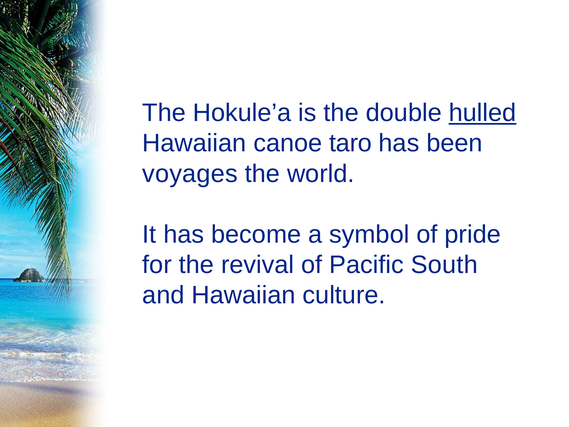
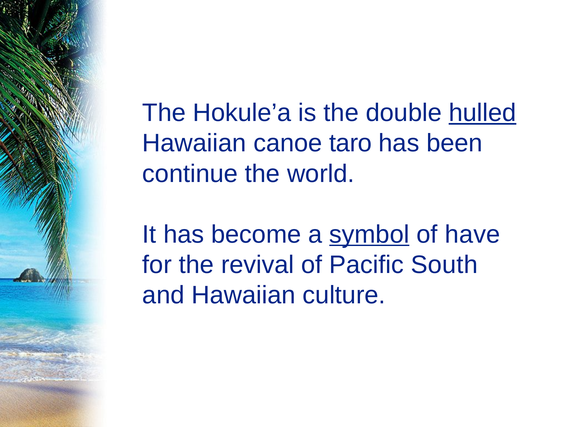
voyages: voyages -> continue (190, 174)
symbol underline: none -> present (369, 234)
pride: pride -> have (473, 234)
